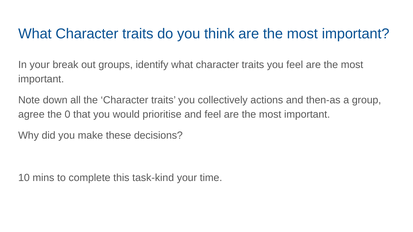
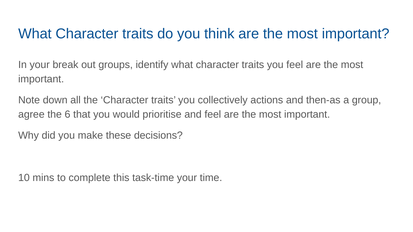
0: 0 -> 6 (68, 115)
task-kind: task-kind -> task-time (153, 178)
